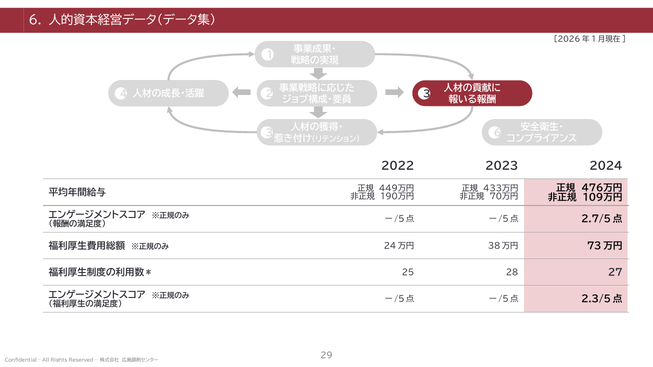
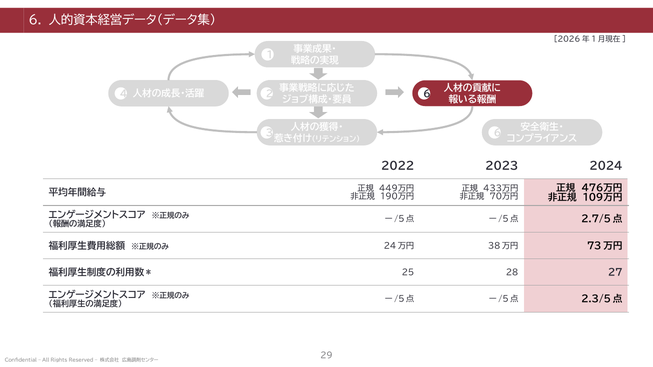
4 3: 3 -> 6 (427, 94)
